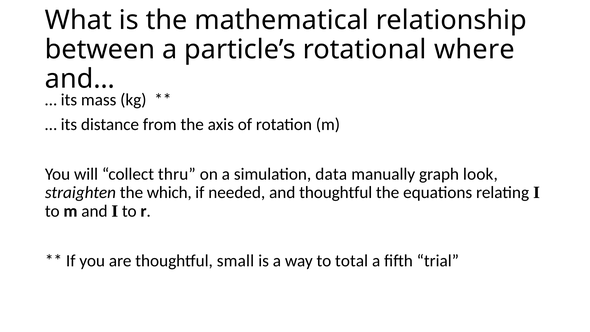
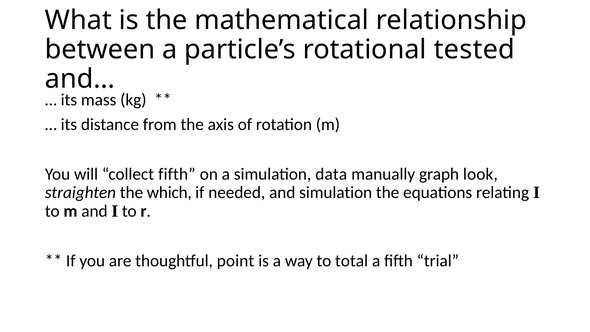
where: where -> tested (474, 50)
collect thru: thru -> fifth (177, 174)
and thoughtful: thoughtful -> simulation (336, 193)
small: small -> point (235, 261)
